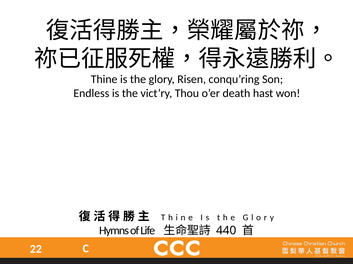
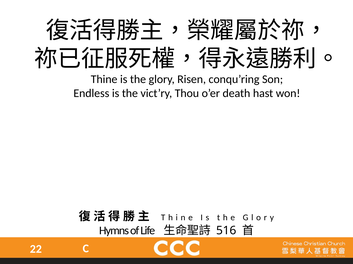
440: 440 -> 516 (226, 231)
